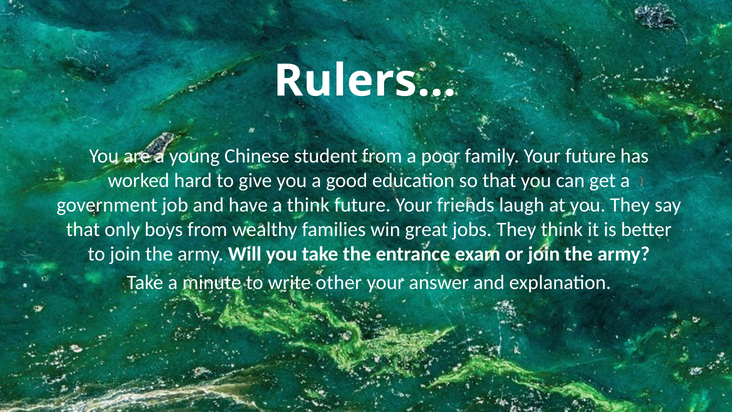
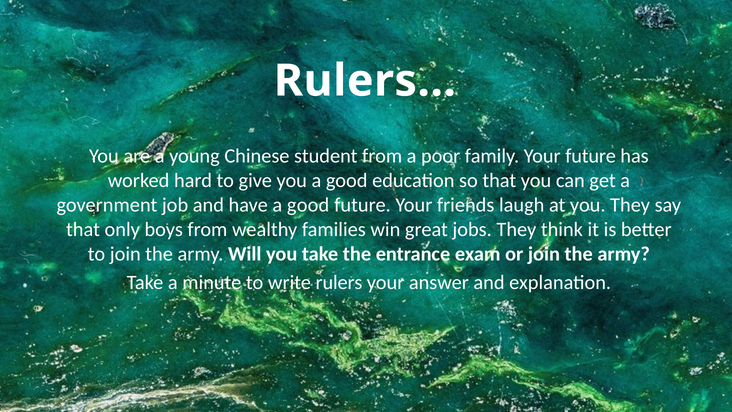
have a think: think -> good (308, 205)
write other: other -> rulers (339, 282)
